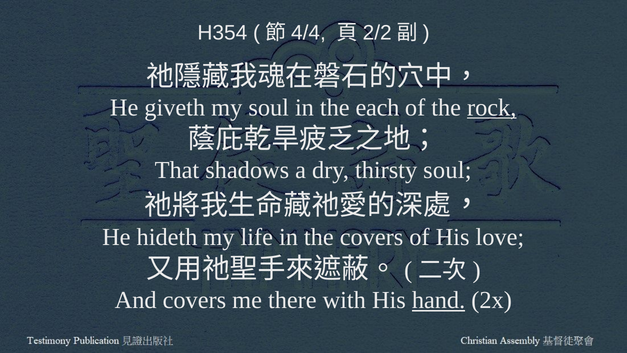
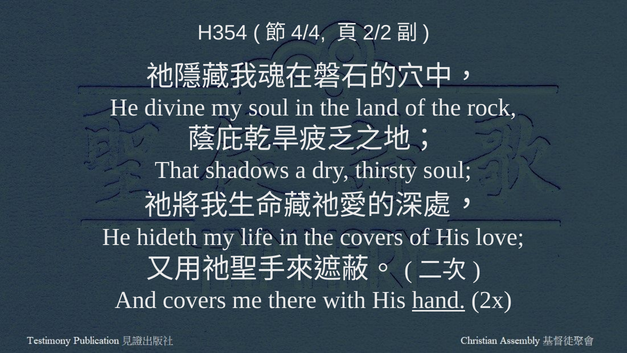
giveth: giveth -> divine (175, 107)
each: each -> land (377, 107)
rock underline: present -> none (492, 107)
